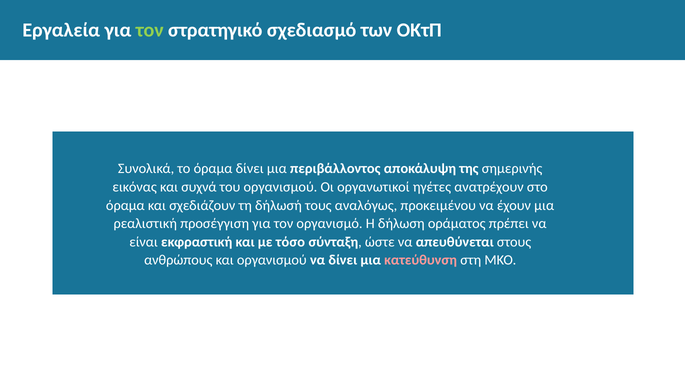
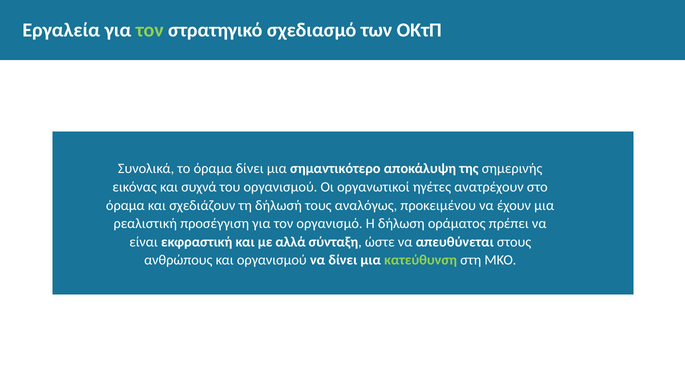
περιβάλλοντος: περιβάλλοντος -> σημαντικότερο (335, 169)
τόσο: τόσο -> αλλά (291, 242)
κατεύθυνση colour: pink -> light green (421, 260)
